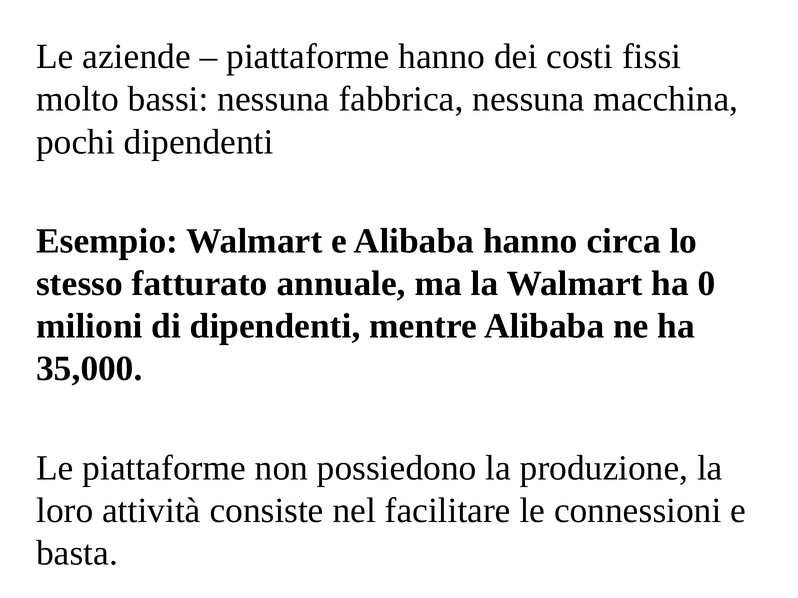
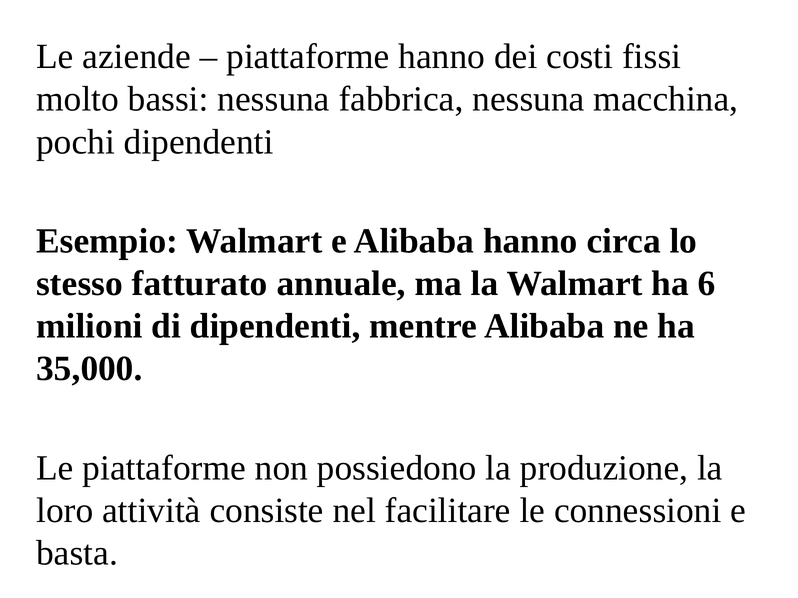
0: 0 -> 6 (707, 284)
